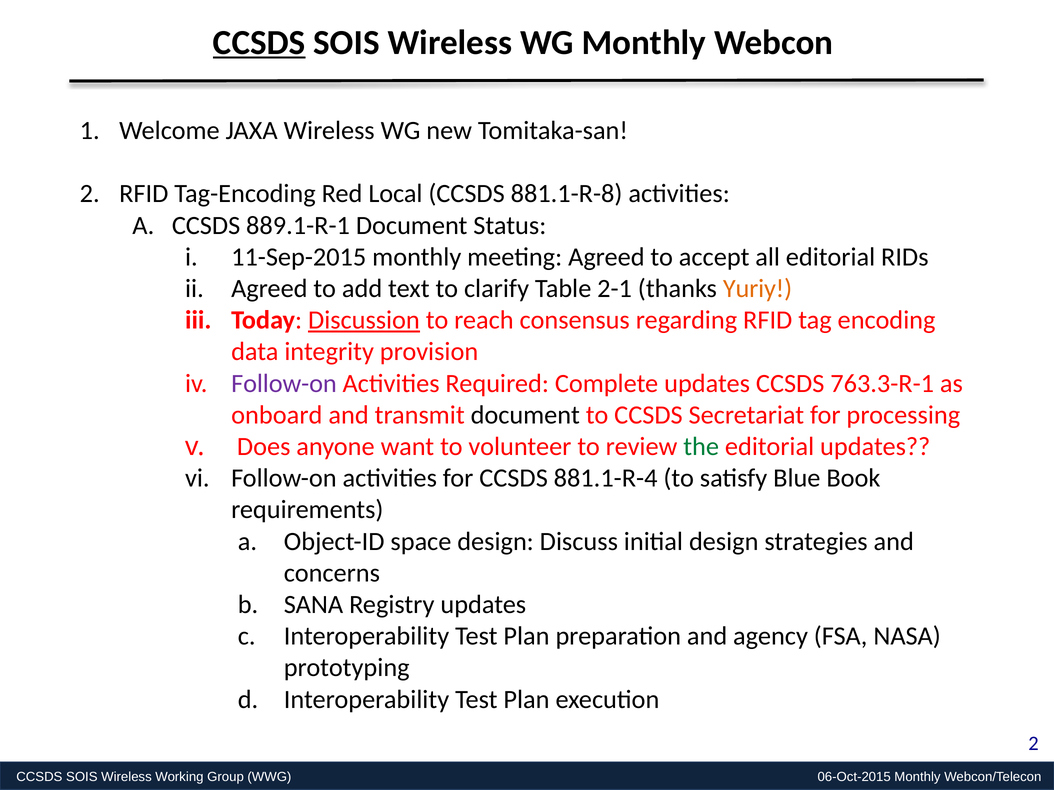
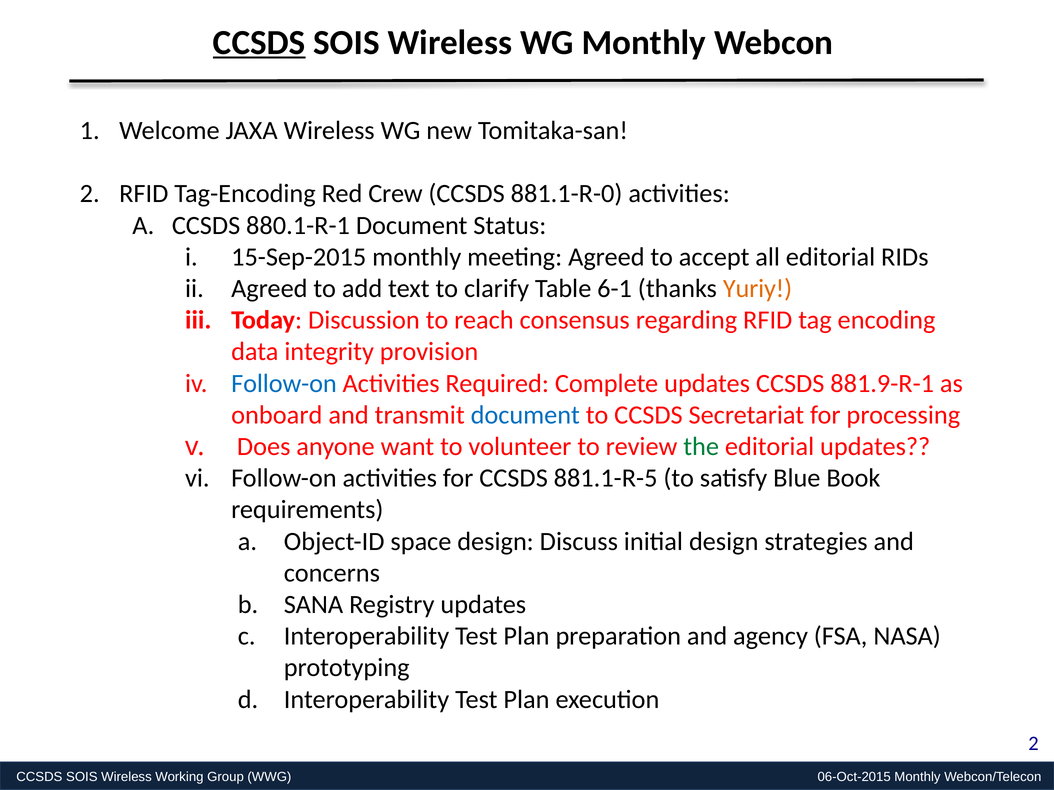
Local: Local -> Crew (395, 194)
881.1-R-8: 881.1-R-8 -> 881.1-R-0 (567, 194)
889.1-R-1: 889.1-R-1 -> 880.1-R-1 (298, 226)
11-Sep-2015: 11-Sep-2015 -> 15-Sep-2015 (299, 257)
2-1: 2-1 -> 6-1 (615, 289)
Discussion underline: present -> none (364, 320)
Follow-on colour: purple -> blue (284, 384)
763.3-R-1: 763.3-R-1 -> 881.9-R-1 (882, 384)
document colour: black -> blue (525, 415)
881.1-R-4: 881.1-R-4 -> 881.1-R-5 (606, 478)
